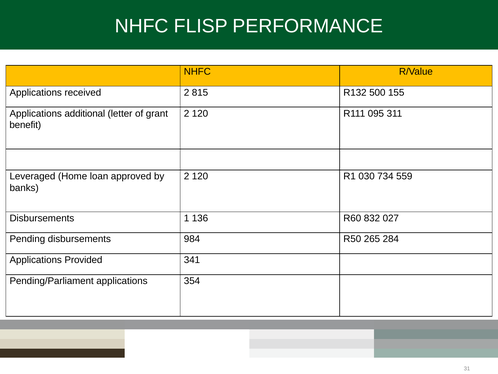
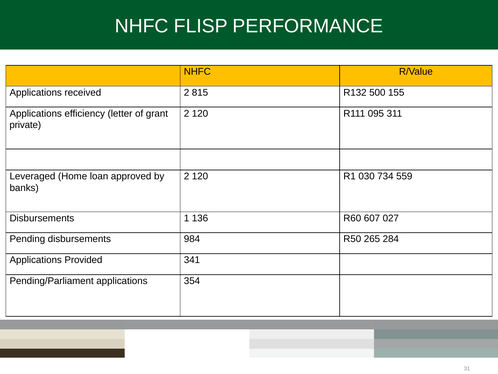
additional: additional -> efficiency (85, 113)
benefit: benefit -> private (25, 125)
832: 832 -> 607 (372, 218)
